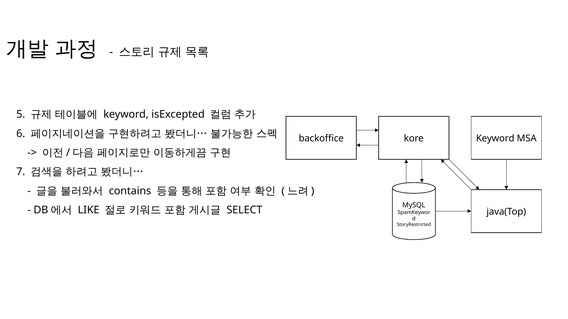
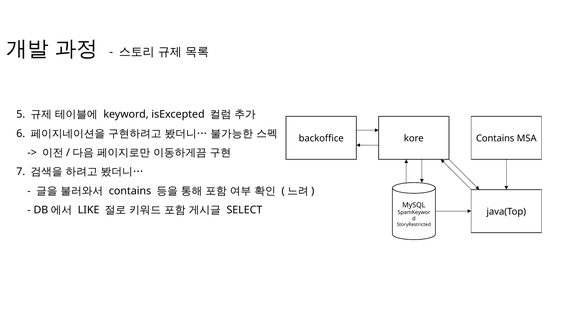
Keyword: Keyword -> Contains (495, 139)
